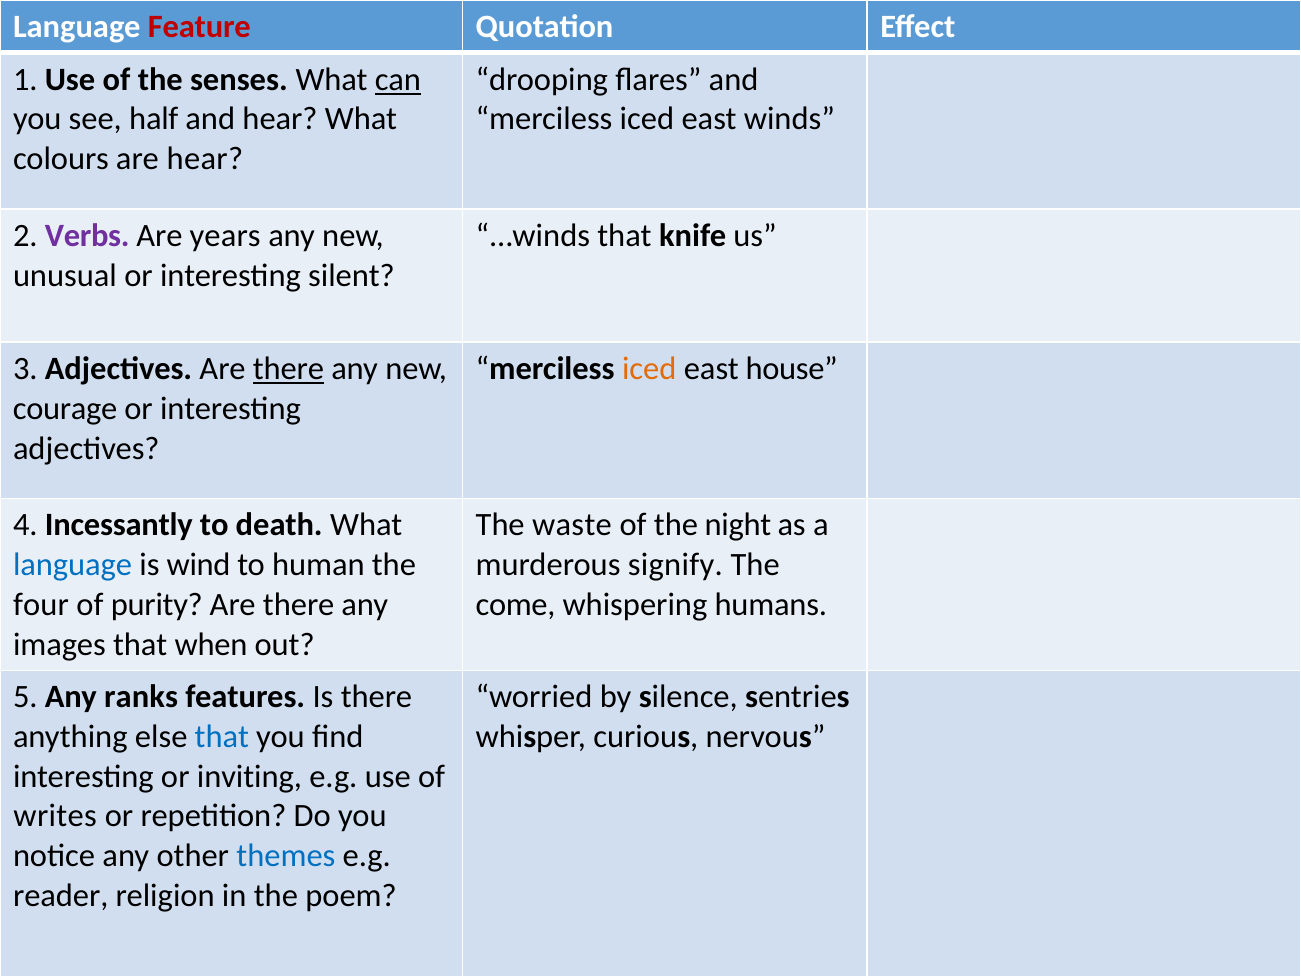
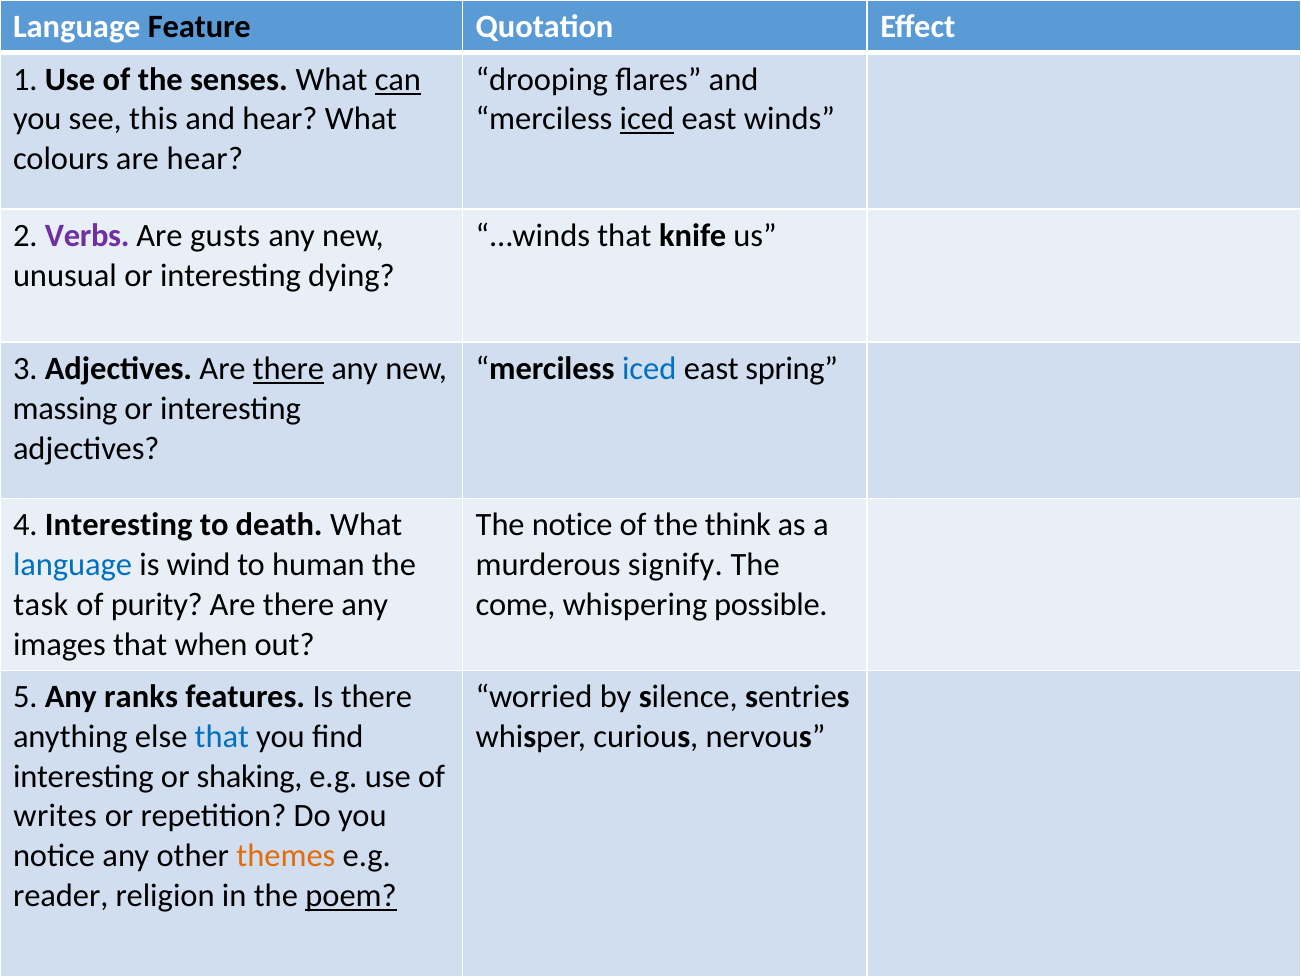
Feature colour: red -> black (199, 27)
half: half -> this (154, 119)
iced underline: none -> present (647, 119)
years: years -> gusts (225, 236)
silent: silent -> dying (351, 275)
iced colour: orange -> blue (649, 369)
house: house -> spring (792, 369)
courage: courage -> massing (65, 409)
4 Incessantly: Incessantly -> Interesting (119, 525)
The waste: waste -> notice (572, 525)
night: night -> think (738, 525)
four: four -> task (41, 604)
humans: humans -> possible (771, 604)
inviting: inviting -> shaking (250, 776)
themes colour: blue -> orange (286, 856)
poem underline: none -> present (351, 895)
